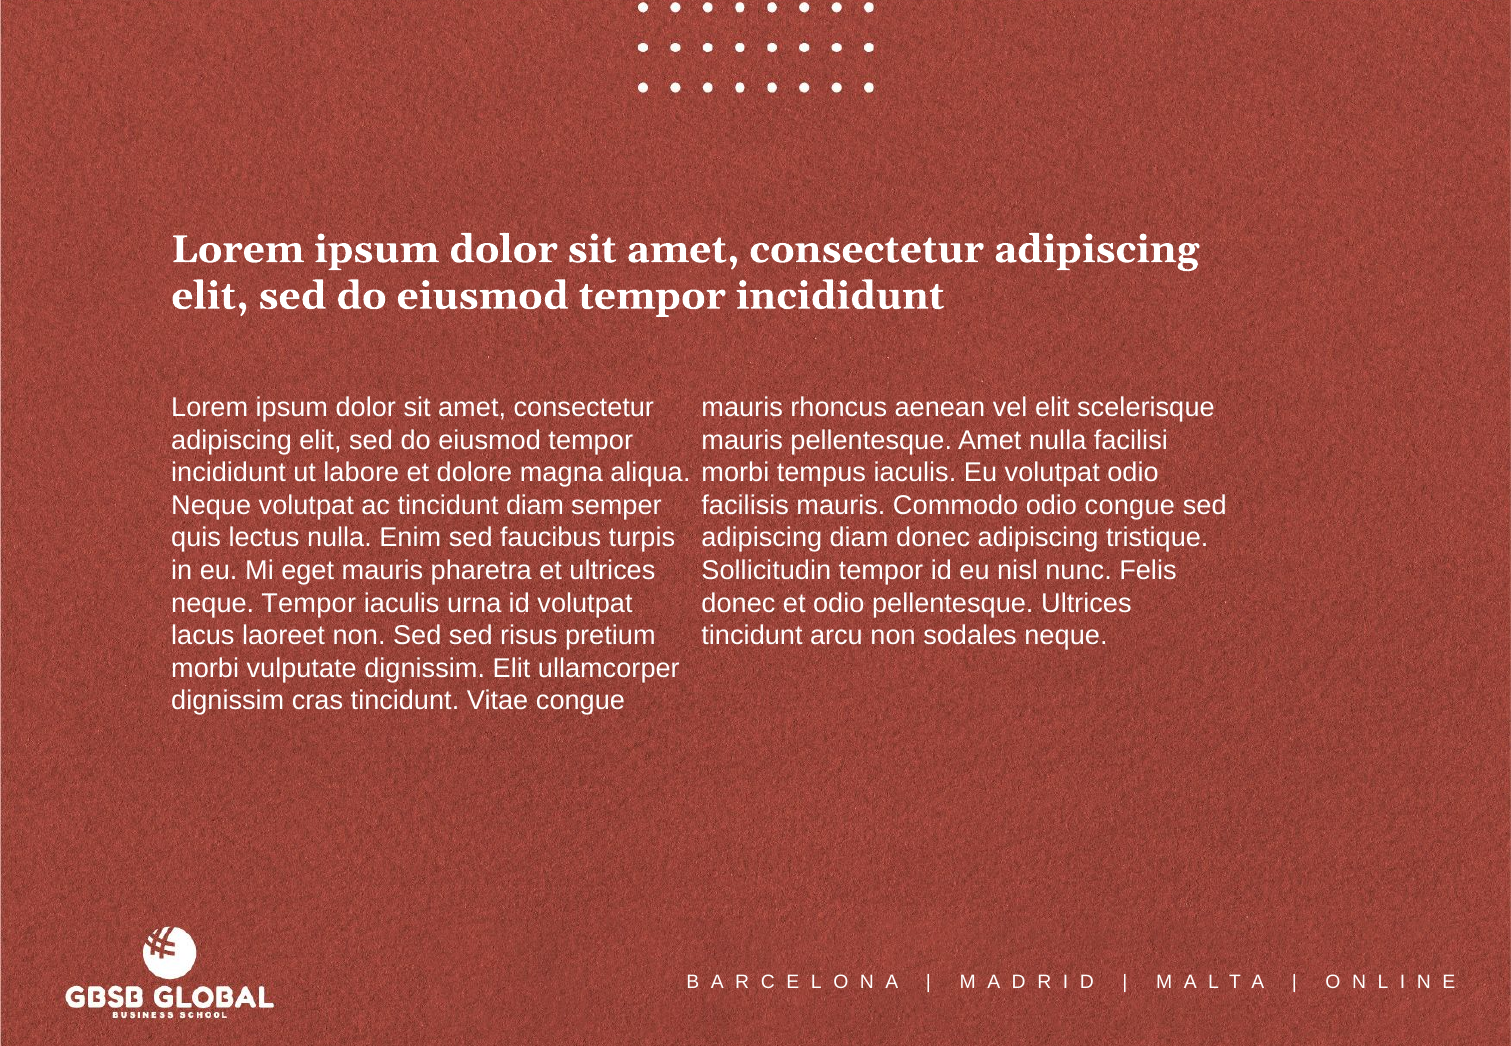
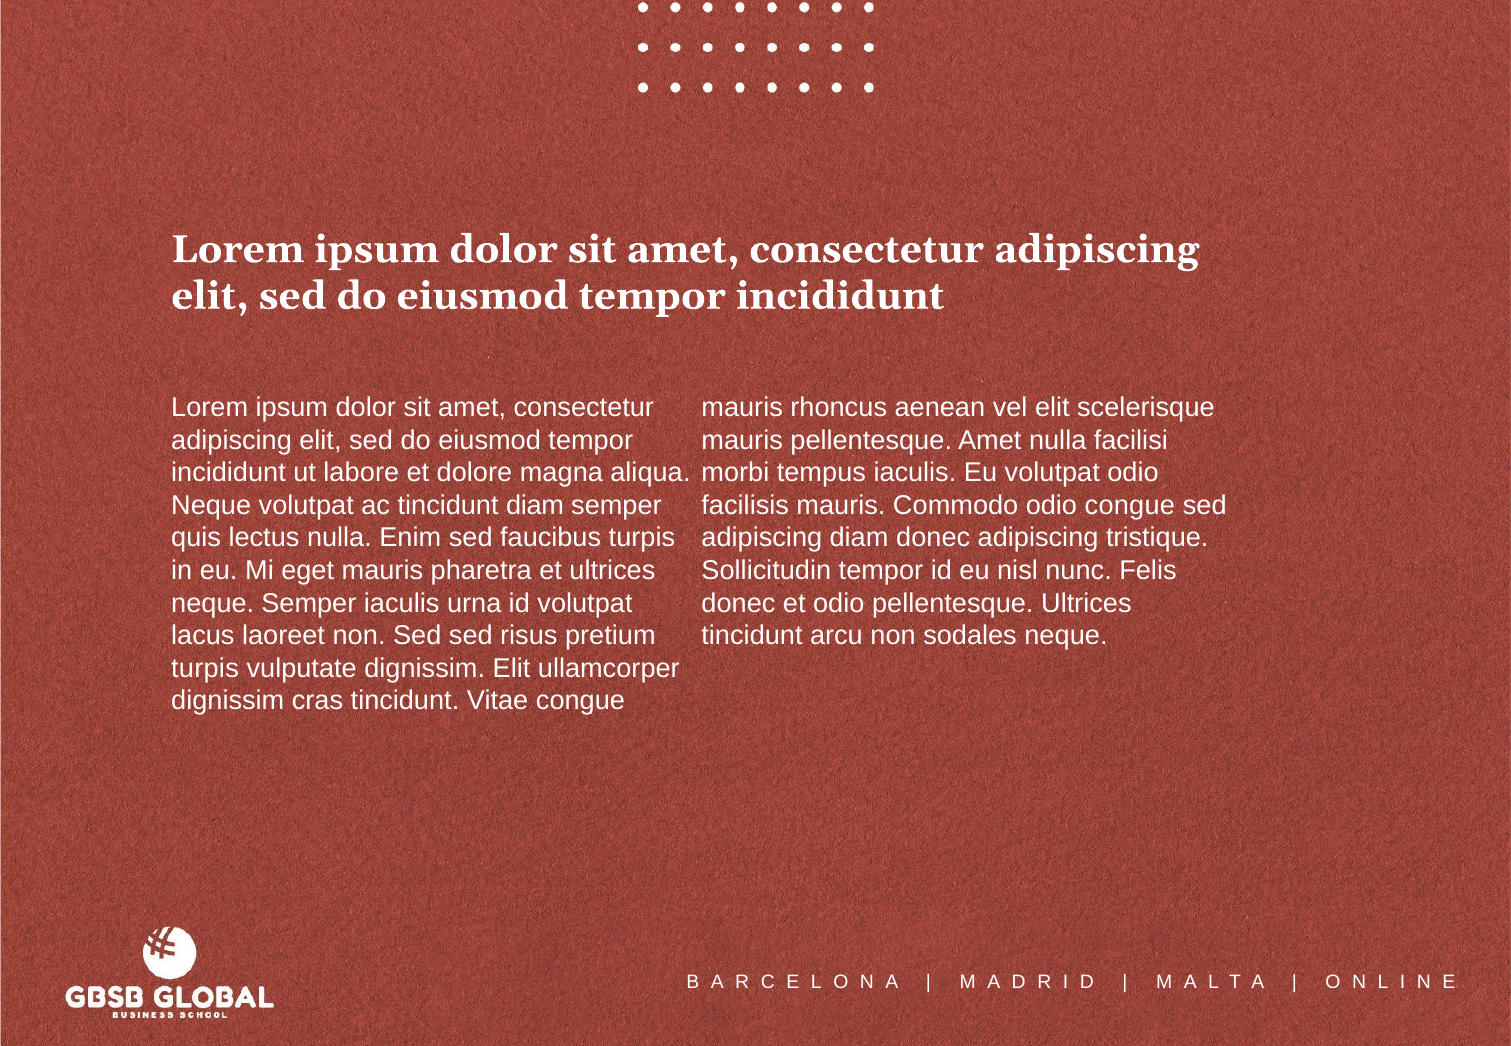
neque Tempor: Tempor -> Semper (309, 603)
morbi: morbi -> turpis (205, 668)
